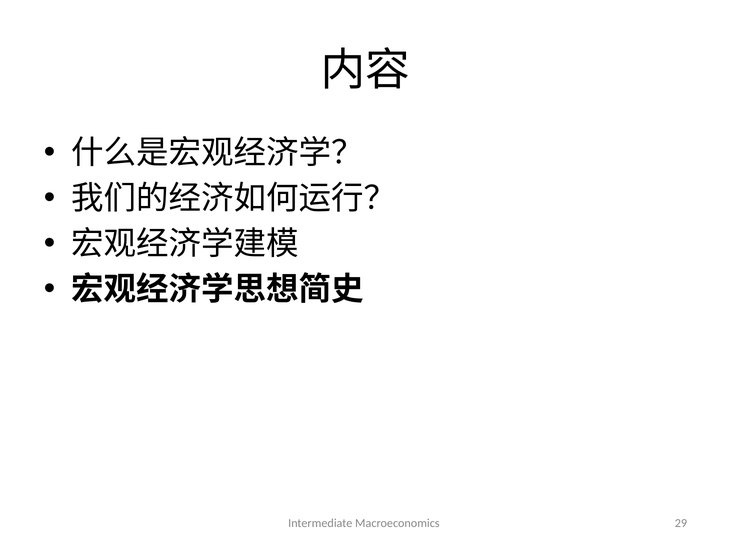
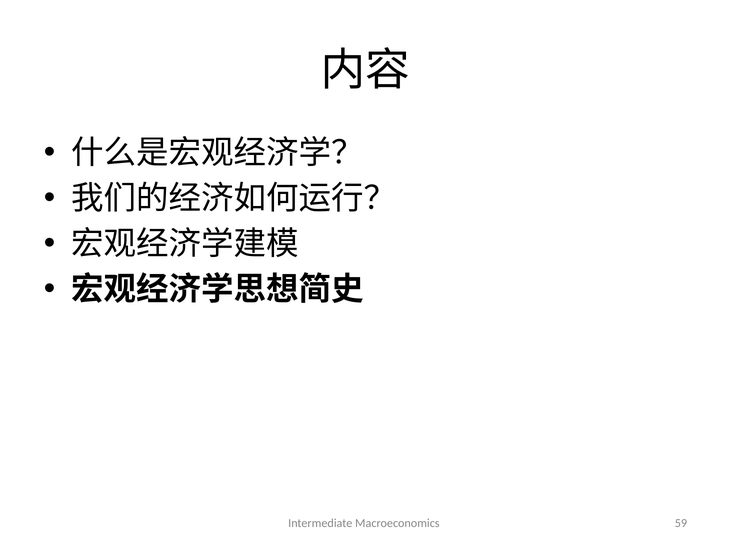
29: 29 -> 59 (681, 523)
